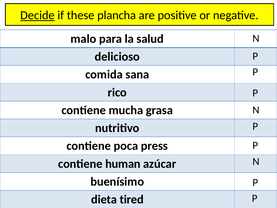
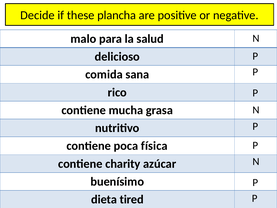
Decide underline: present -> none (38, 15)
press: press -> física (154, 146)
human: human -> charity (123, 164)
